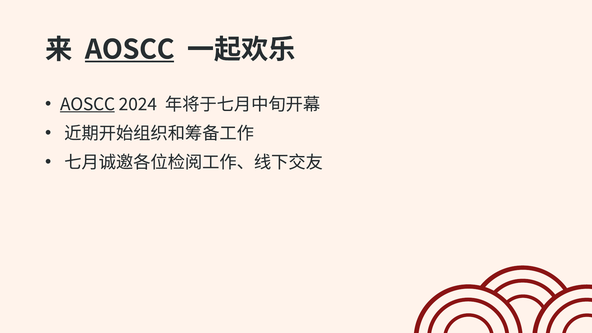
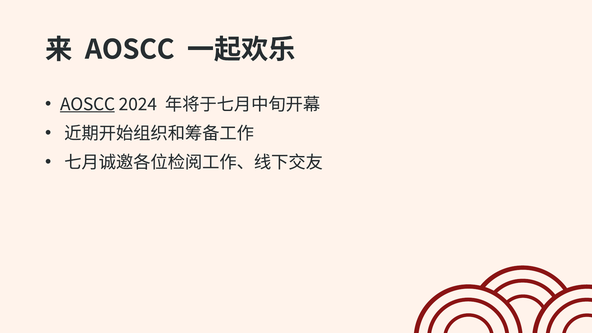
AOSCC underline: present -> none (130, 50)
